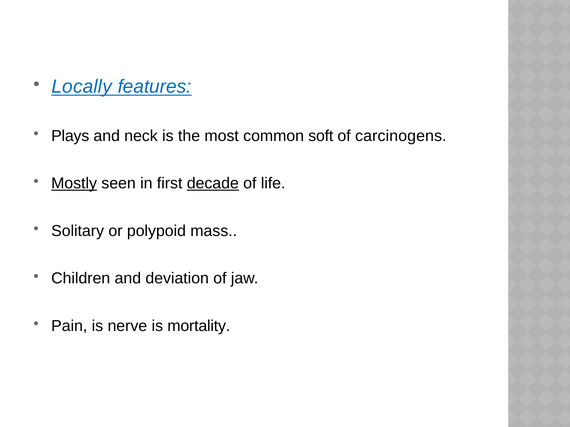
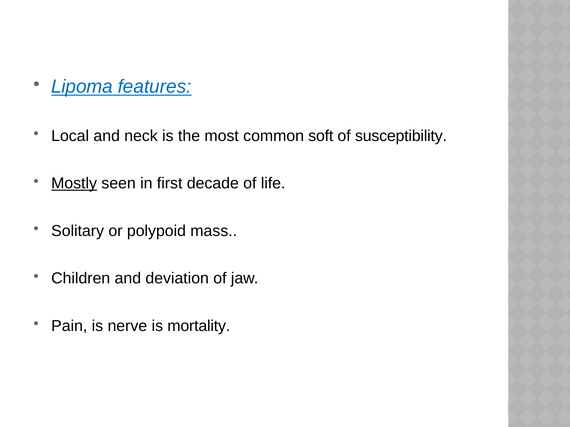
Locally: Locally -> Lipoma (82, 87)
Plays: Plays -> Local (70, 136)
carcinogens: carcinogens -> susceptibility (401, 136)
decade underline: present -> none (213, 184)
